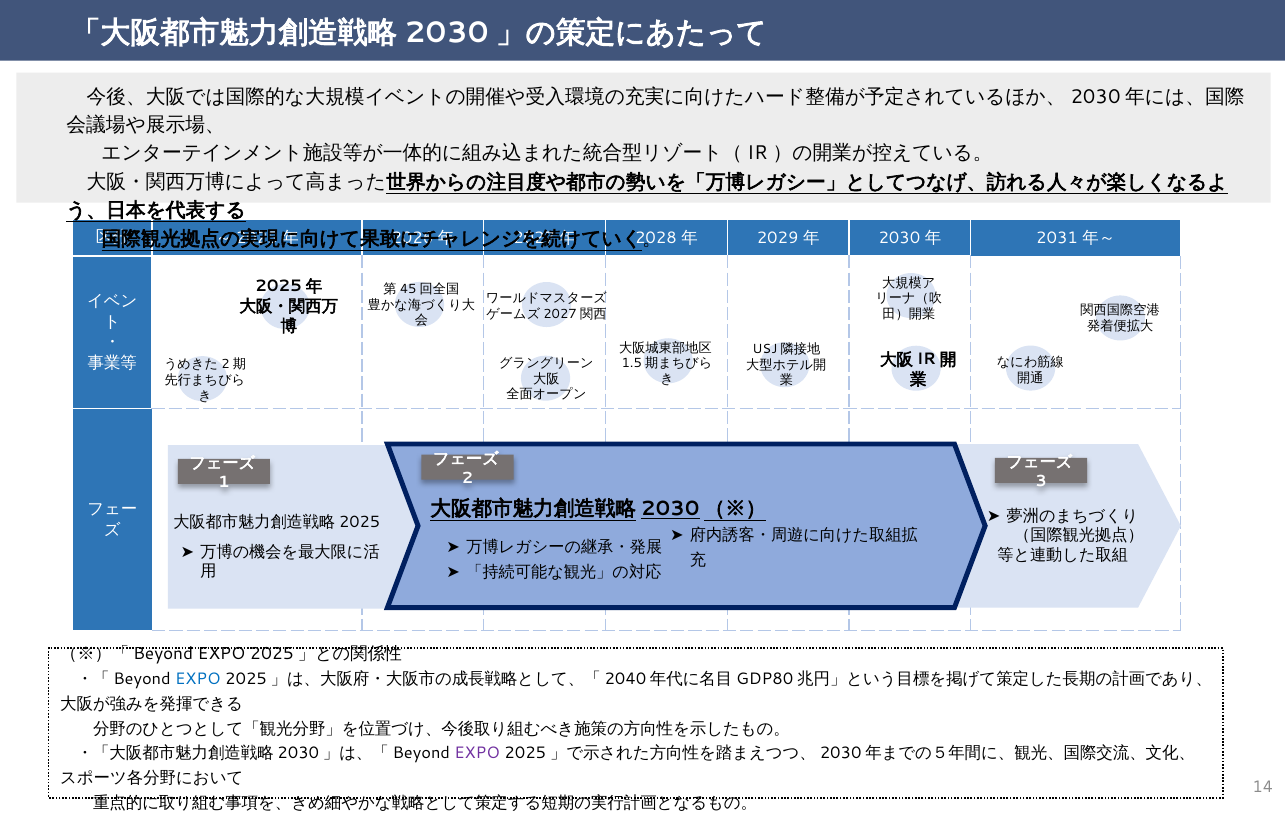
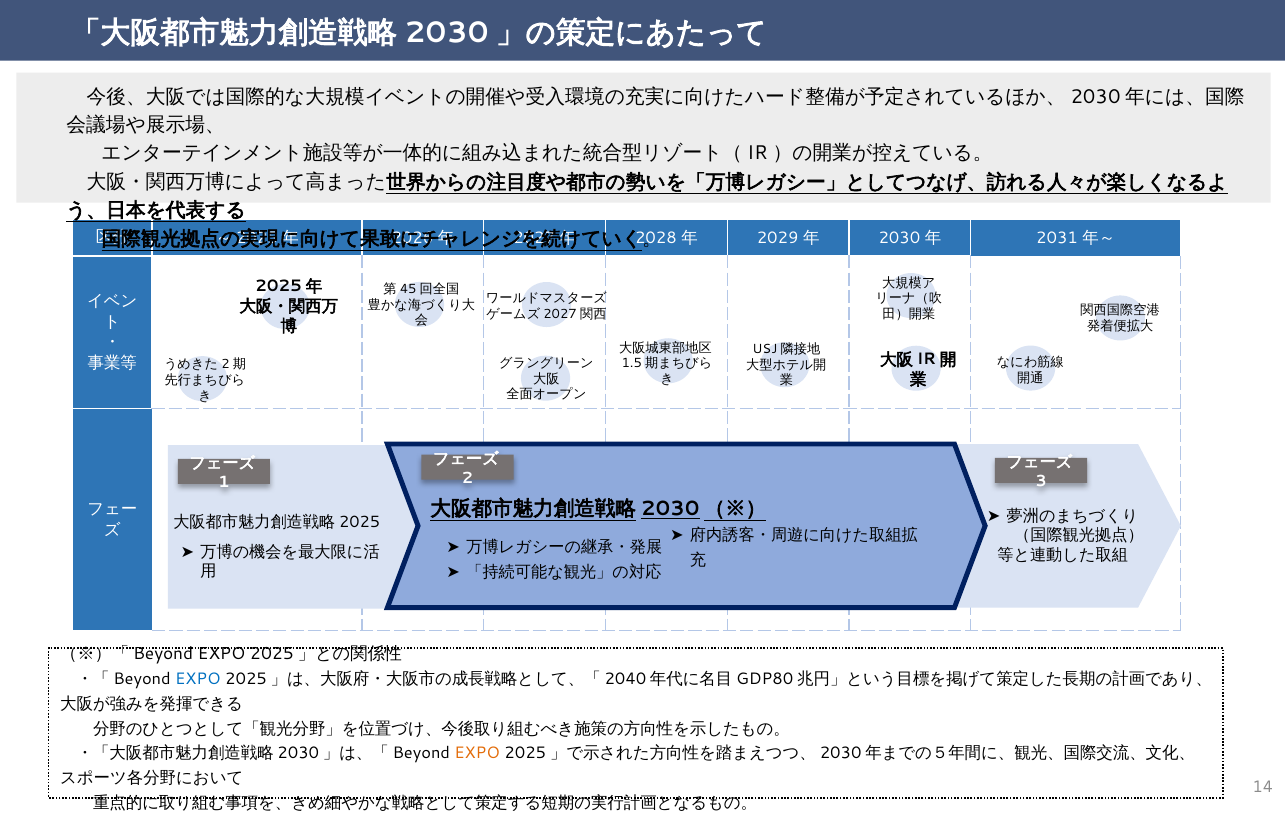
EXPO colour: purple -> orange (477, 753)
